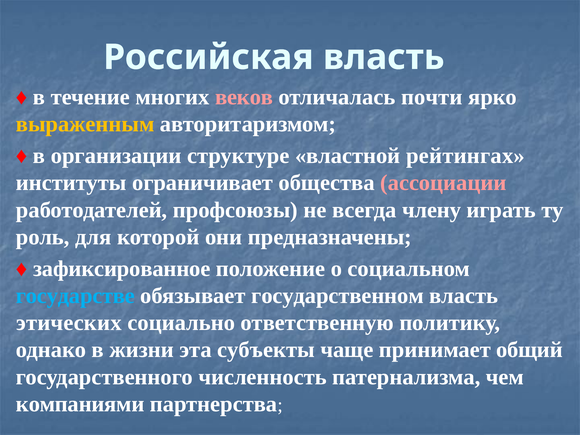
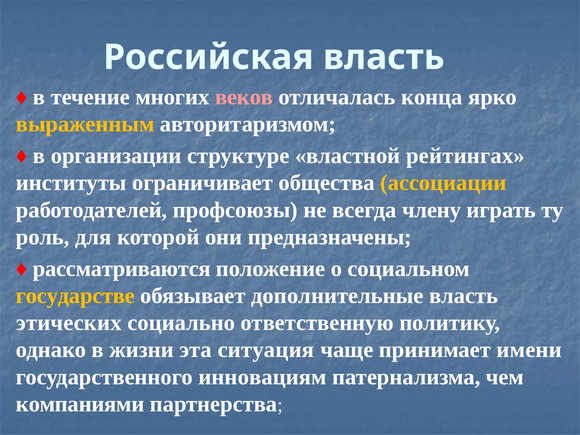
почти: почти -> конца (432, 97)
ассоциации colour: pink -> yellow (443, 183)
зафиксированное: зафиксированное -> рассматриваются (122, 269)
государстве colour: light blue -> yellow (75, 296)
государственном: государственном -> дополнительные (337, 296)
субъекты: субъекты -> ситуация (266, 350)
общий: общий -> имени (529, 350)
численность: численность -> инновациям (263, 377)
